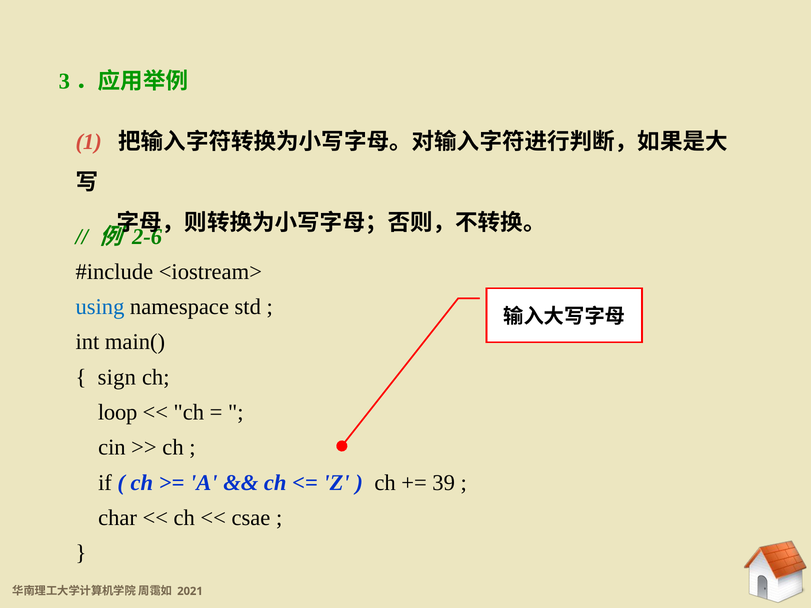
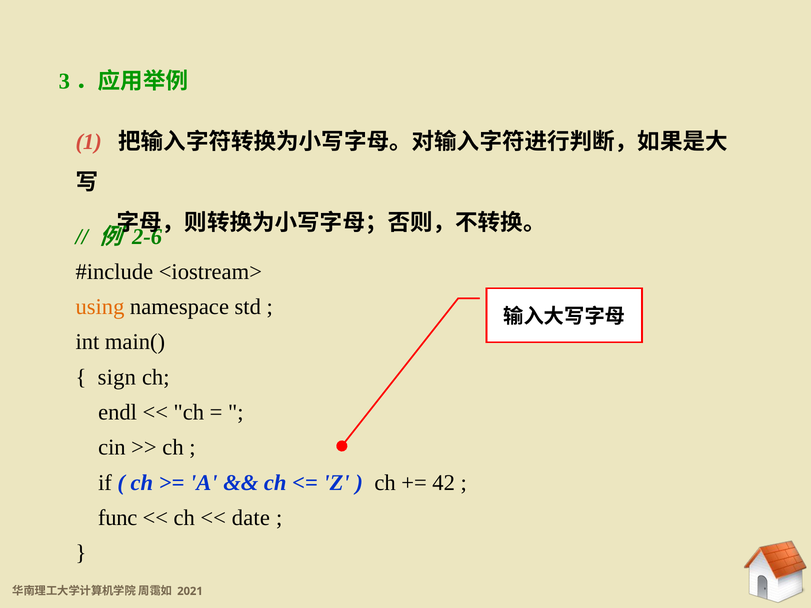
using colour: blue -> orange (100, 307)
loop: loop -> endl (118, 412)
39: 39 -> 42 (444, 483)
char: char -> func (118, 518)
csae: csae -> date (251, 518)
